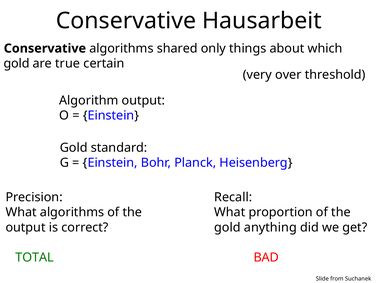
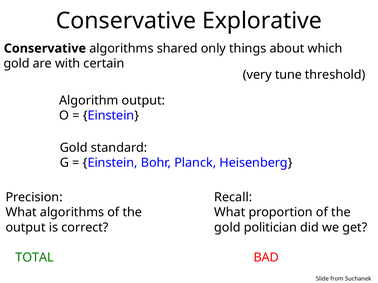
Hausarbeit: Hausarbeit -> Explorative (262, 21)
true: true -> with (68, 64)
over: over -> tune (288, 75)
anything: anything -> politician (270, 228)
